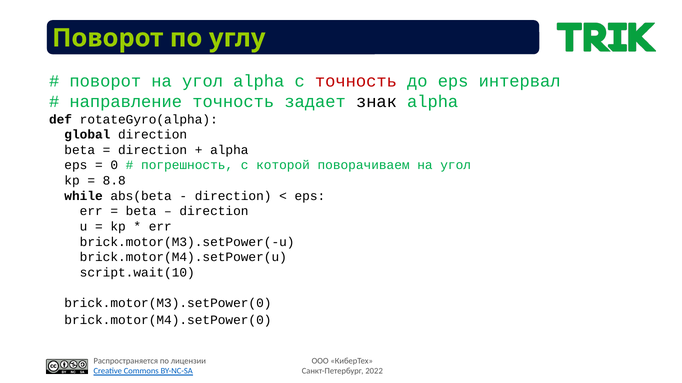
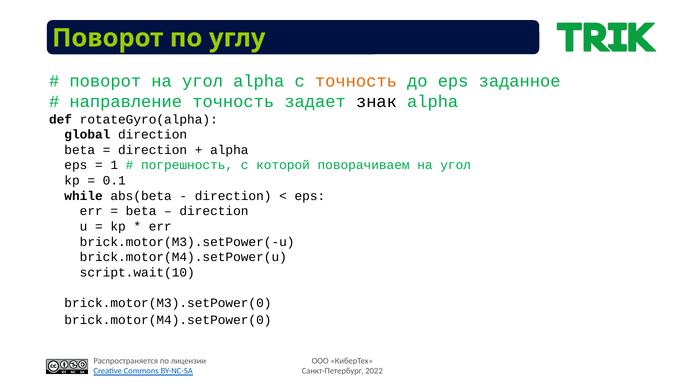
точность colour: red -> orange (356, 81)
интервал: интервал -> заданное (520, 81)
0: 0 -> 1 (114, 166)
8.8: 8.8 -> 0.1 (114, 181)
